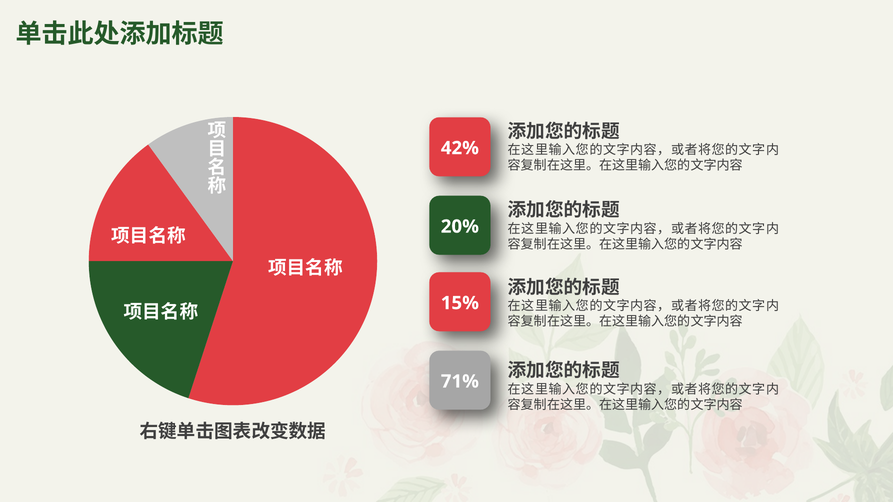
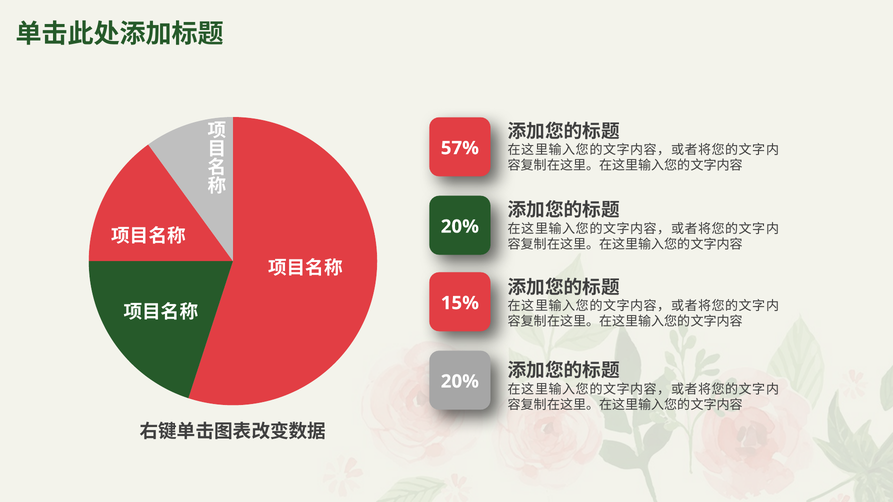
42%: 42% -> 57% (460, 148)
71%: 71% -> 20% (460, 382)
